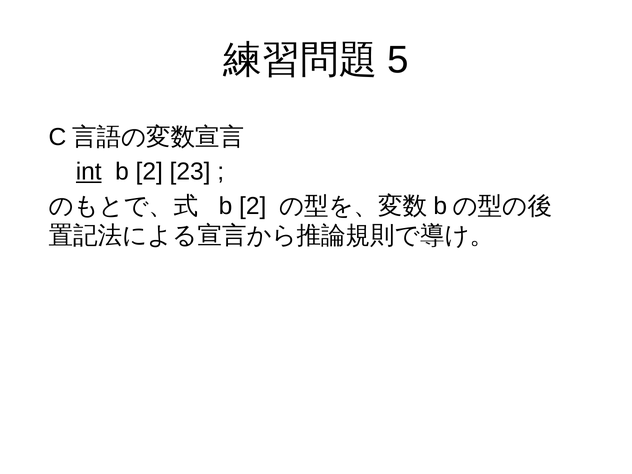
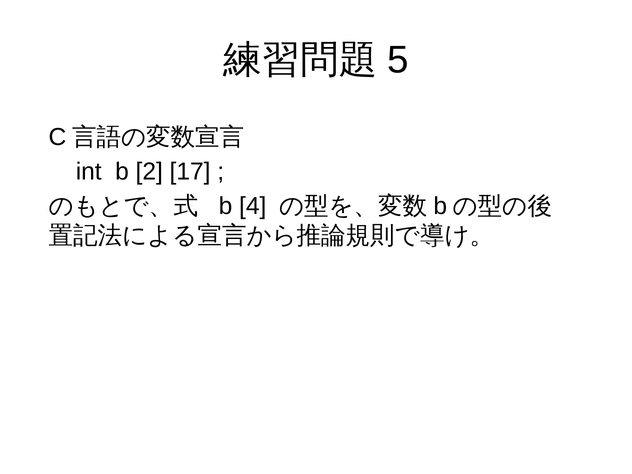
int underline: present -> none (89, 172)
23: 23 -> 17 (190, 172)
2: 2 -> 4 (253, 206)
